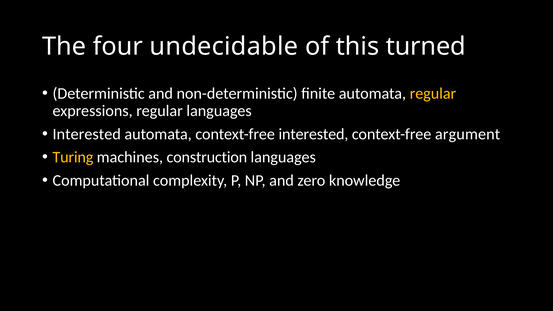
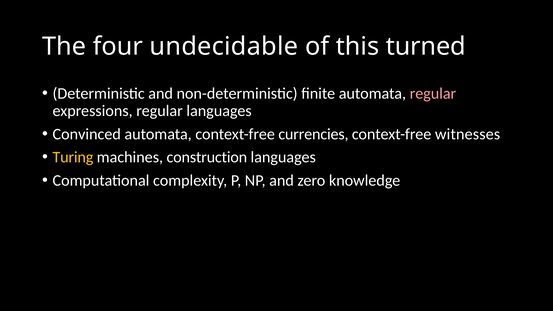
regular colour: yellow -> pink (433, 93)
Interested: Interested -> Convinced (87, 134)
context-free interested: interested -> currencies (313, 134)
argument: argument -> witnesses (468, 134)
